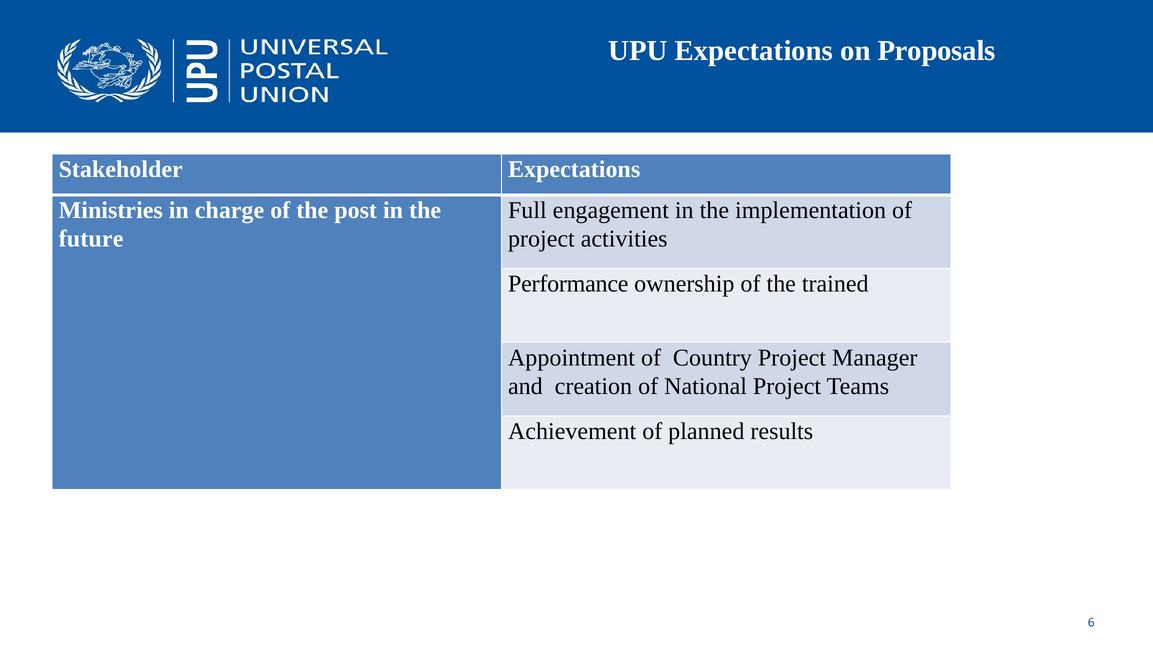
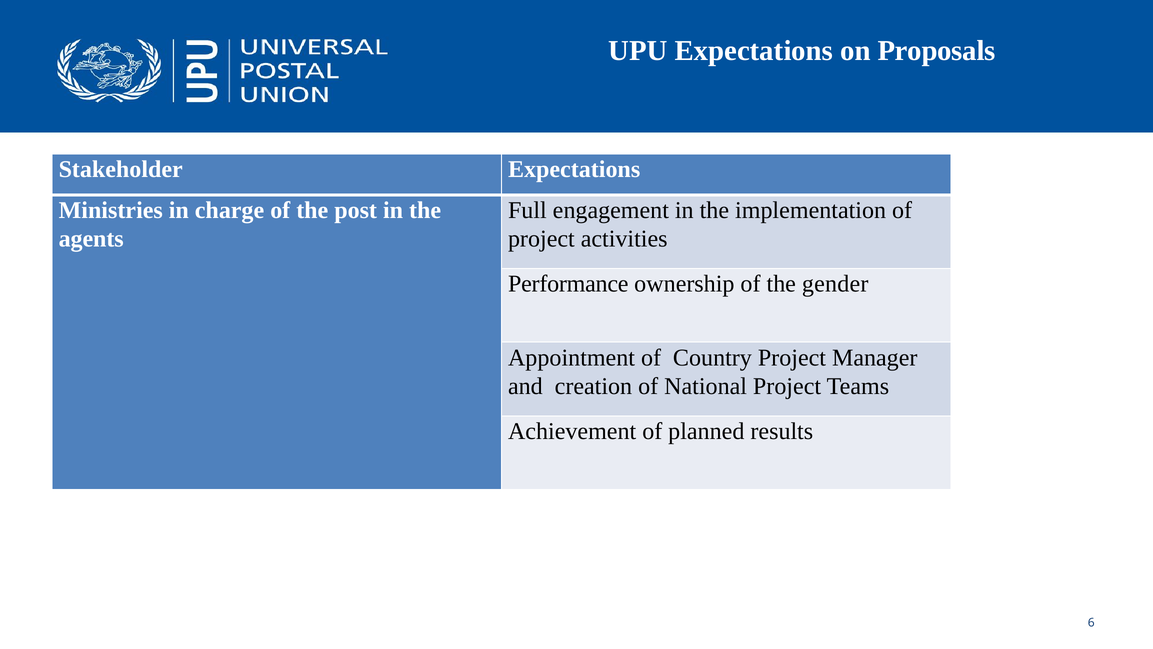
future: future -> agents (91, 239)
trained: trained -> gender (835, 284)
